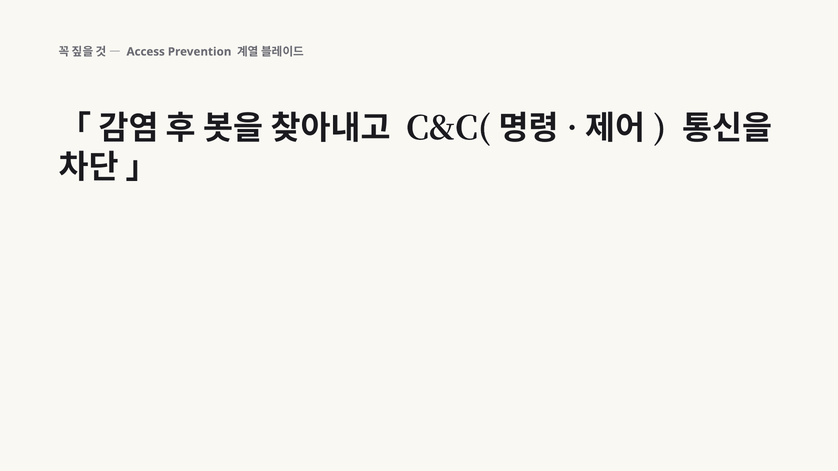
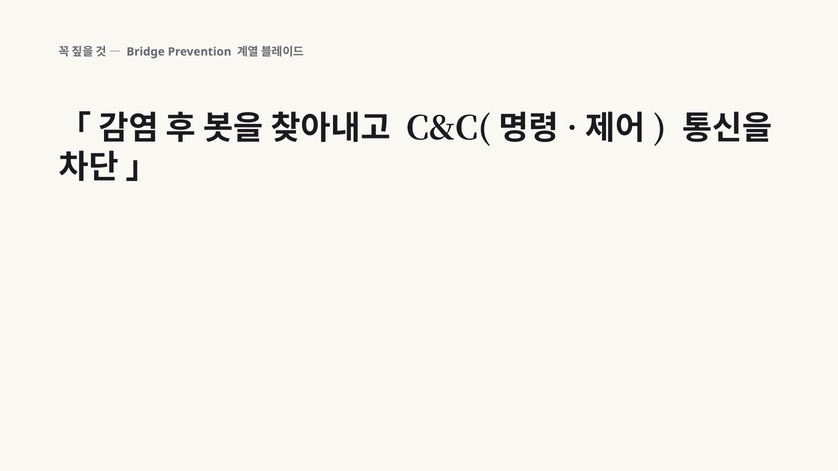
Access: Access -> Bridge (146, 52)
